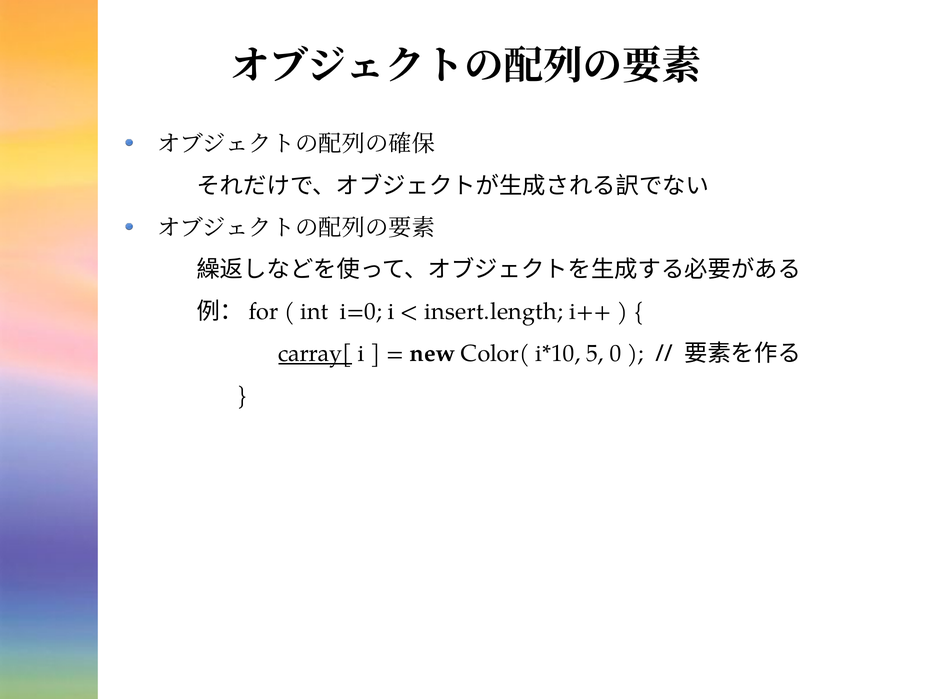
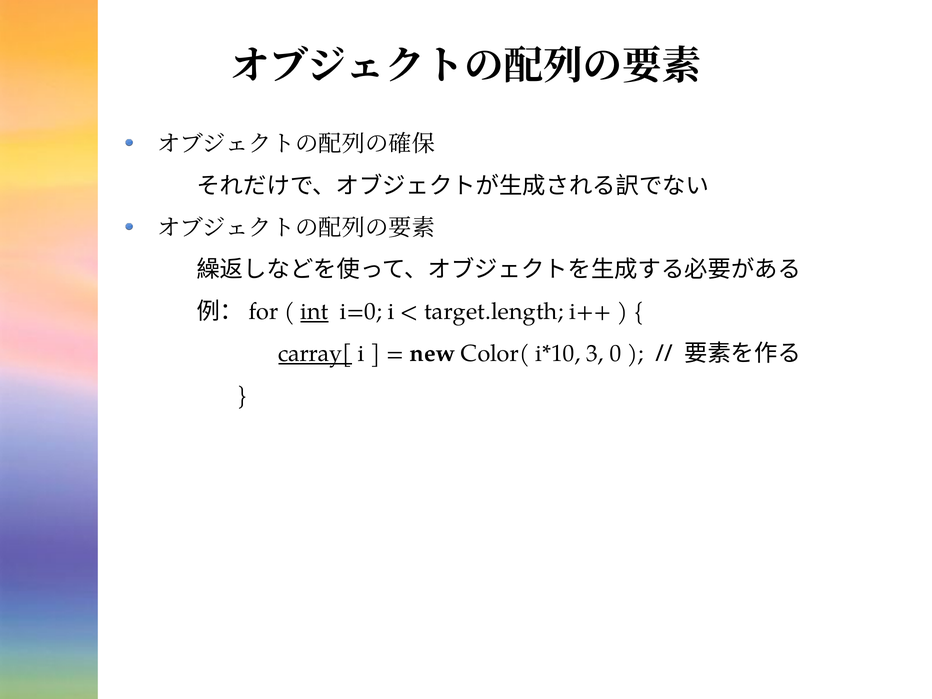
int underline: none -> present (314, 312)
insert.length: insert.length -> target.length (494, 312)
5: 5 -> 3 (595, 354)
